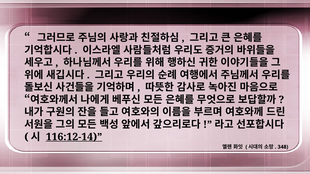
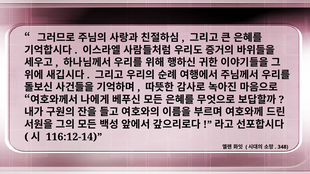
116:12-14 underline: present -> none (74, 137)
